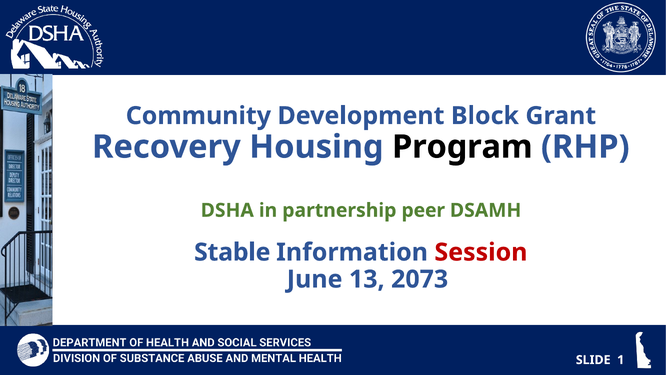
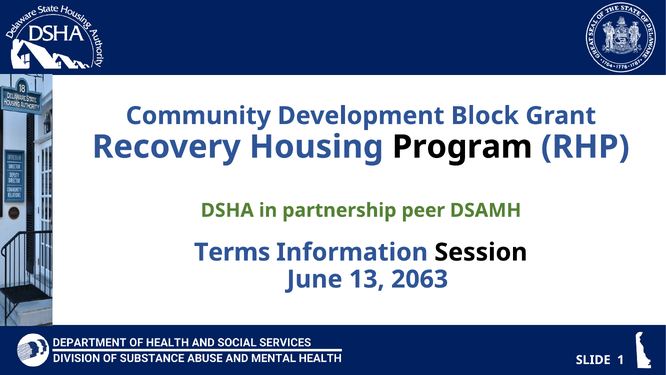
Stable: Stable -> Terms (232, 252)
Session colour: red -> black (481, 252)
2073: 2073 -> 2063 (420, 279)
